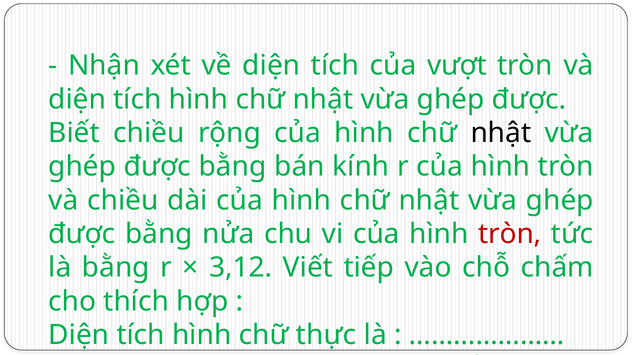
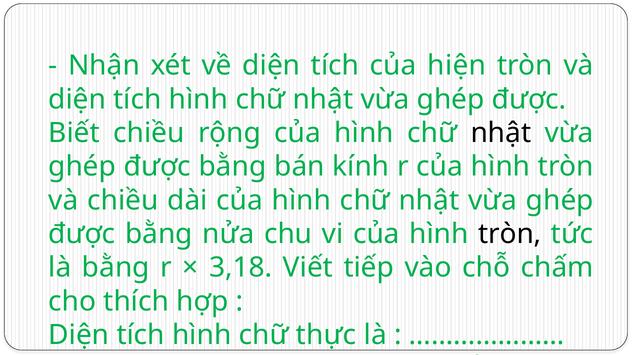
vượt: vượt -> hiện (457, 66)
tròn colour: red -> black (510, 234)
3,12: 3,12 -> 3,18 (241, 268)
